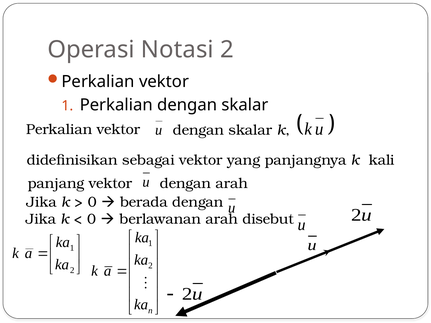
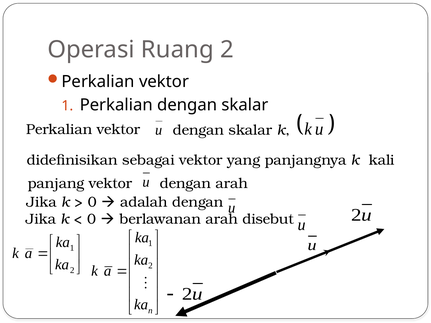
Notasi: Notasi -> Ruang (177, 50)
berada: berada -> adalah (144, 202)
